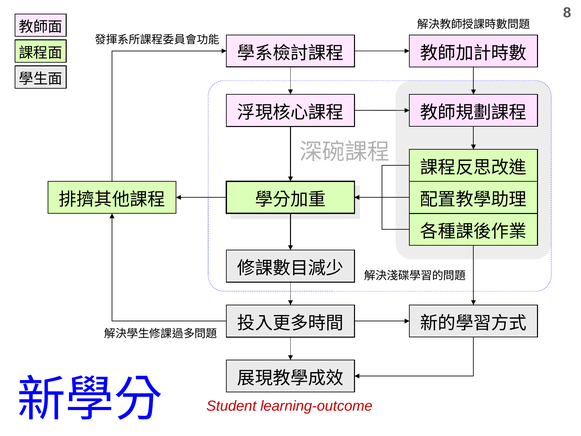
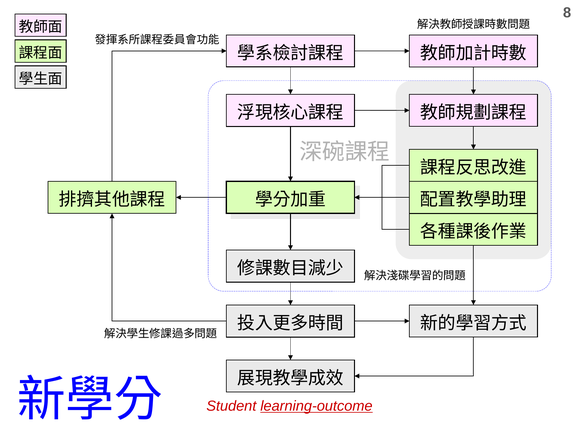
learning-outcome underline: none -> present (316, 406)
